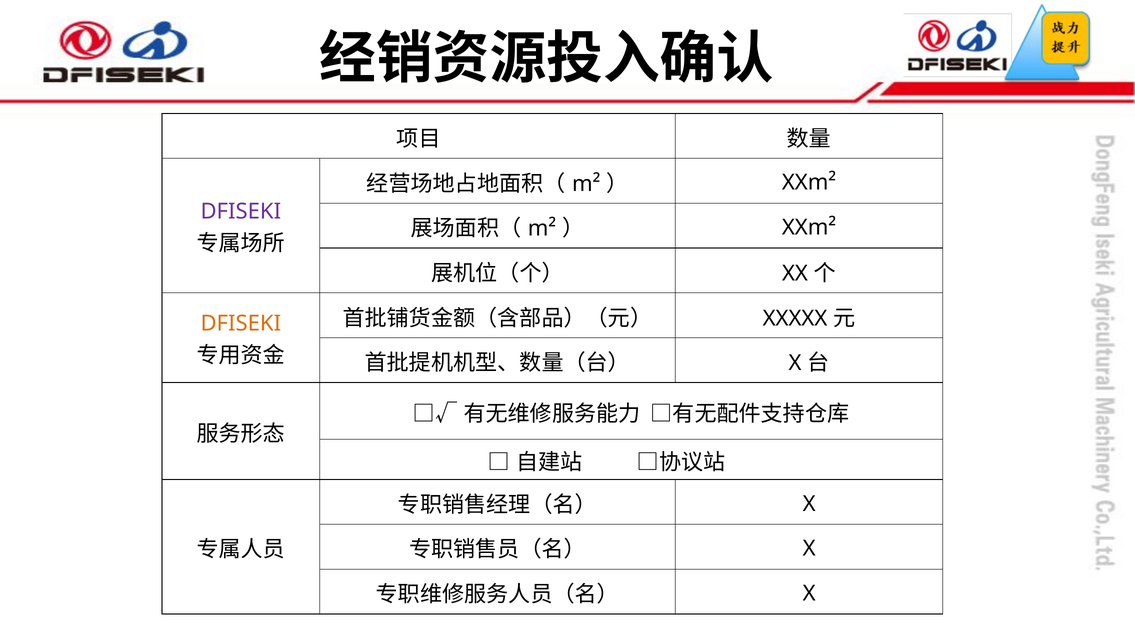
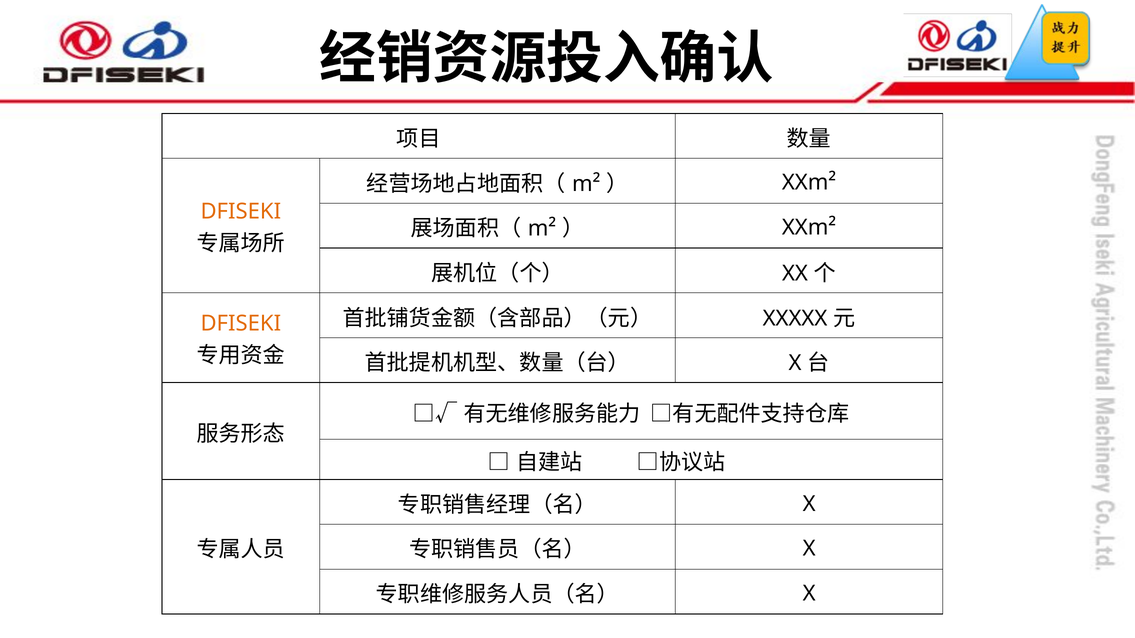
DFISEKI colour: purple -> orange (241, 212)
